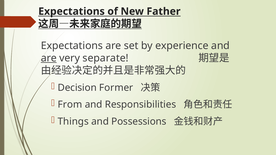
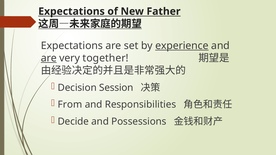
experience underline: none -> present (182, 46)
separate: separate -> together (106, 58)
Former: Former -> Session (116, 88)
Things: Things -> Decide (73, 122)
